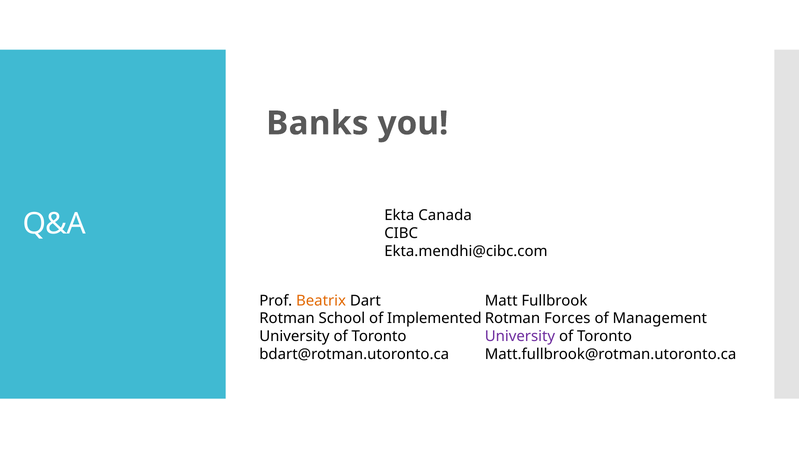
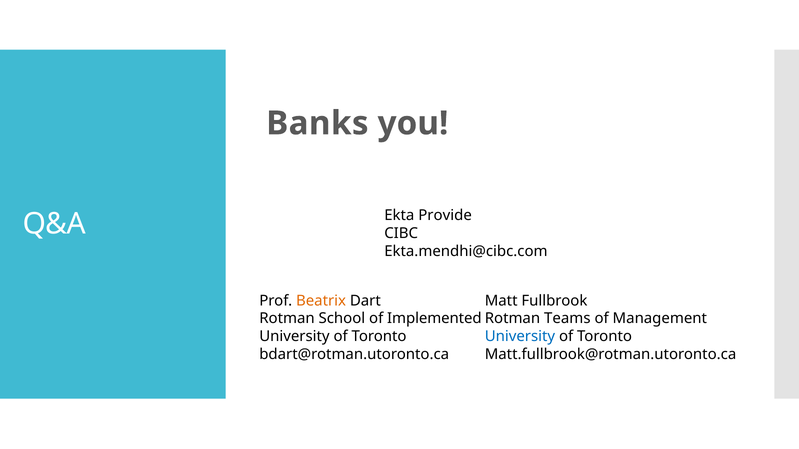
Canada: Canada -> Provide (445, 216)
Forces: Forces -> Teams (567, 319)
University colour: purple -> blue (520, 337)
